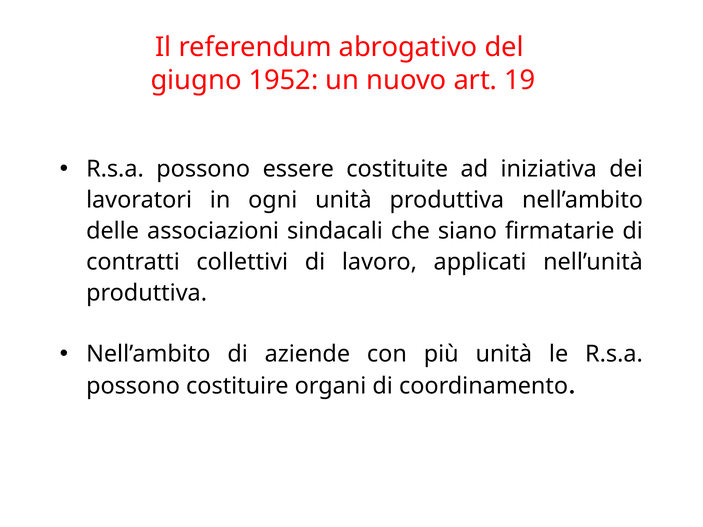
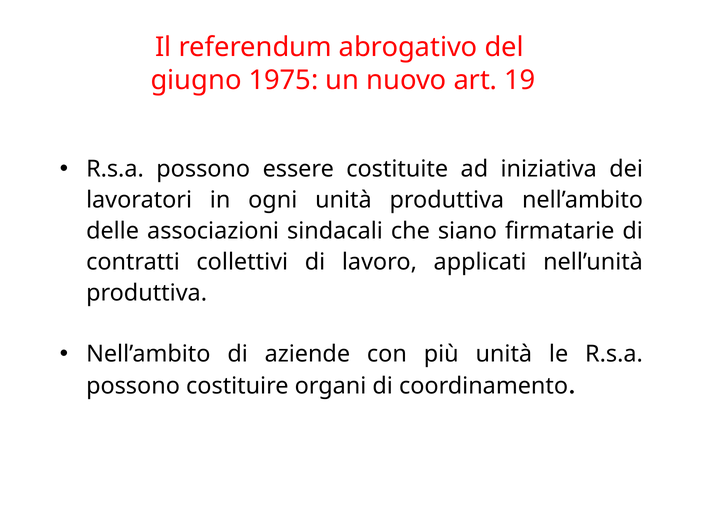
1952: 1952 -> 1975 (284, 80)
